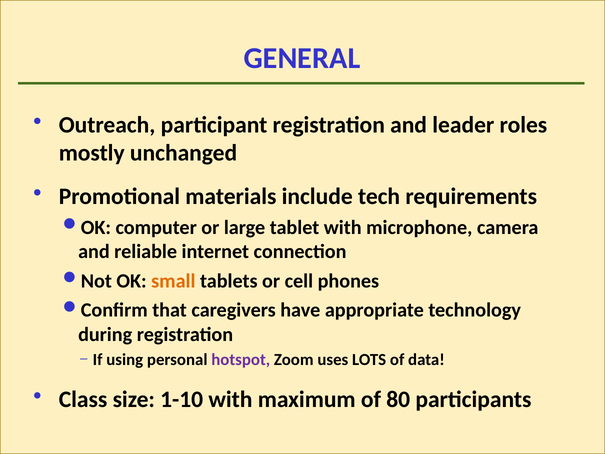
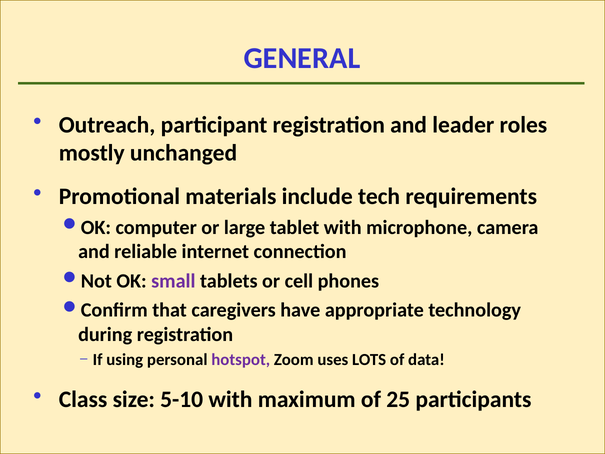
small colour: orange -> purple (173, 281)
1-10: 1-10 -> 5-10 (182, 399)
80: 80 -> 25 (398, 399)
